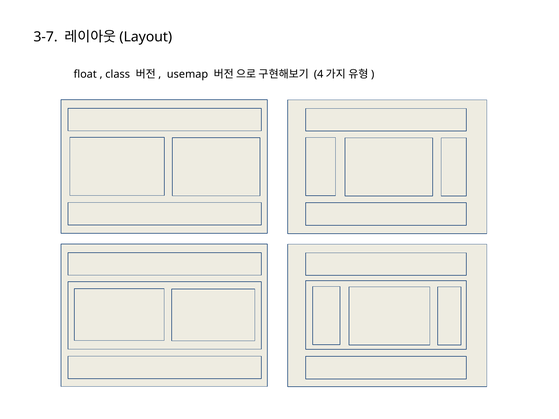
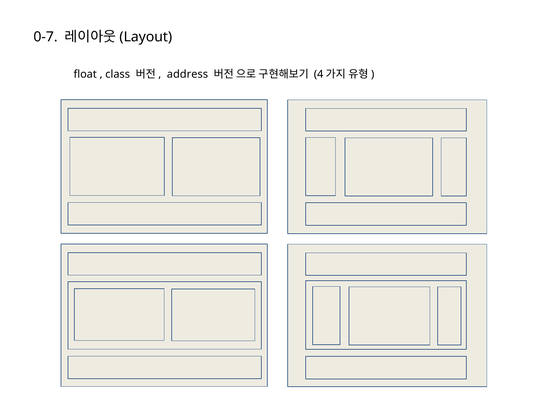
3-7: 3-7 -> 0-7 (46, 37)
usemap: usemap -> address (187, 74)
